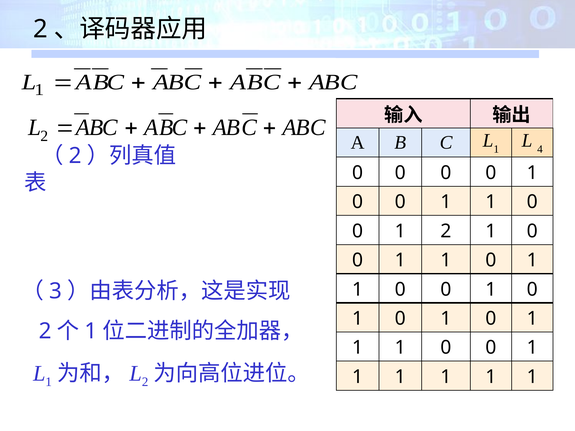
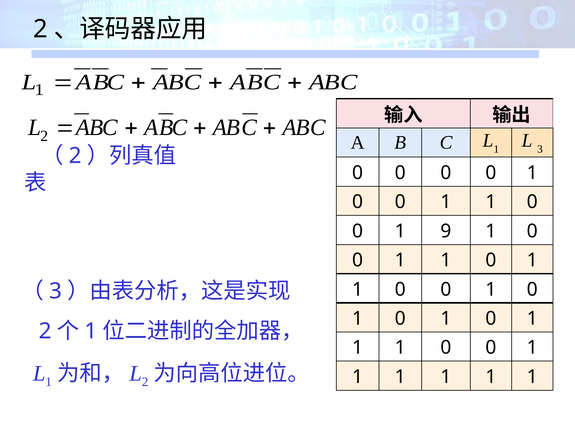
L 4: 4 -> 3 (540, 149)
0 1 2: 2 -> 9 (446, 231)
